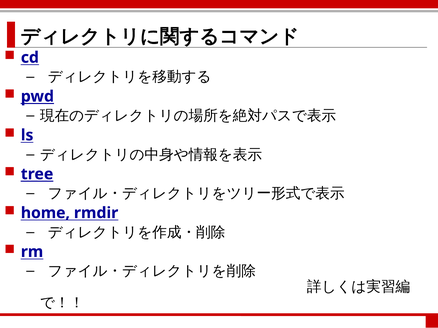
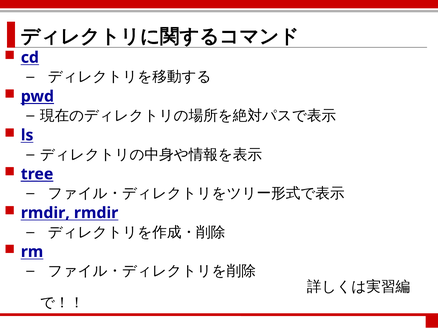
home: home -> rmdir (45, 213)
